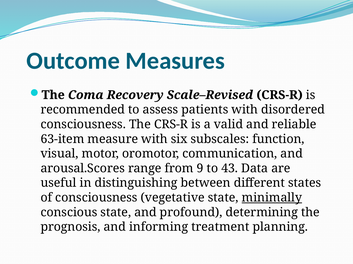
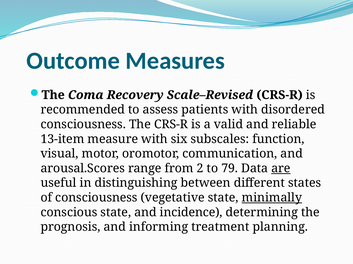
63-item: 63-item -> 13-item (62, 139)
9: 9 -> 2 (200, 169)
43: 43 -> 79 (230, 169)
are underline: none -> present (281, 169)
profound: profound -> incidence (191, 213)
